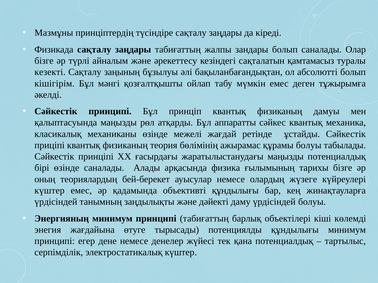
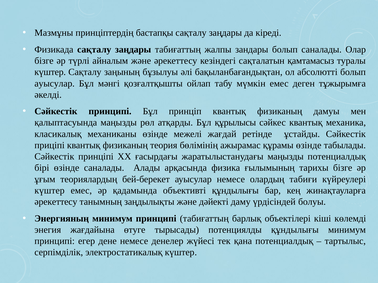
түсіндіре: түсіндіре -> бастапқы (155, 33)
кезекті: кезекті -> күштер (50, 72)
кішігірім: кішігірім -> ауысулар (55, 84)
аппаратты: аппаратты -> құрылысы (235, 123)
құрамы болуы: болуы -> өзінде (309, 145)
оның: оның -> ұғым (45, 180)
жүзеге: жүзеге -> табиғи (303, 180)
үрдісіндей: үрдісіндей -> әрекеттесу (56, 202)
